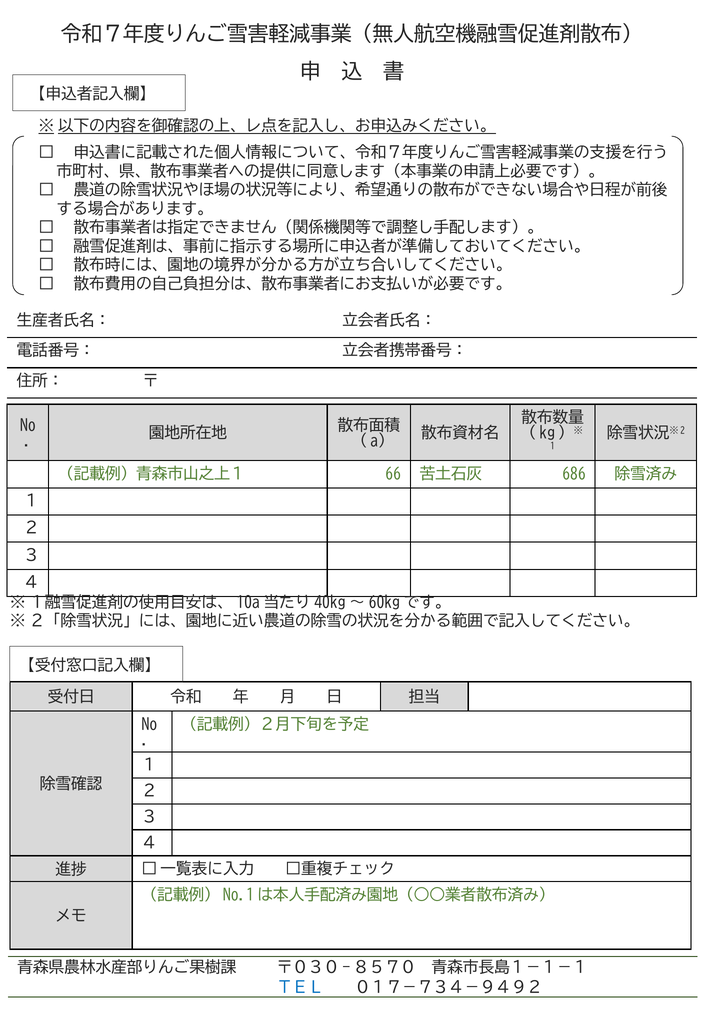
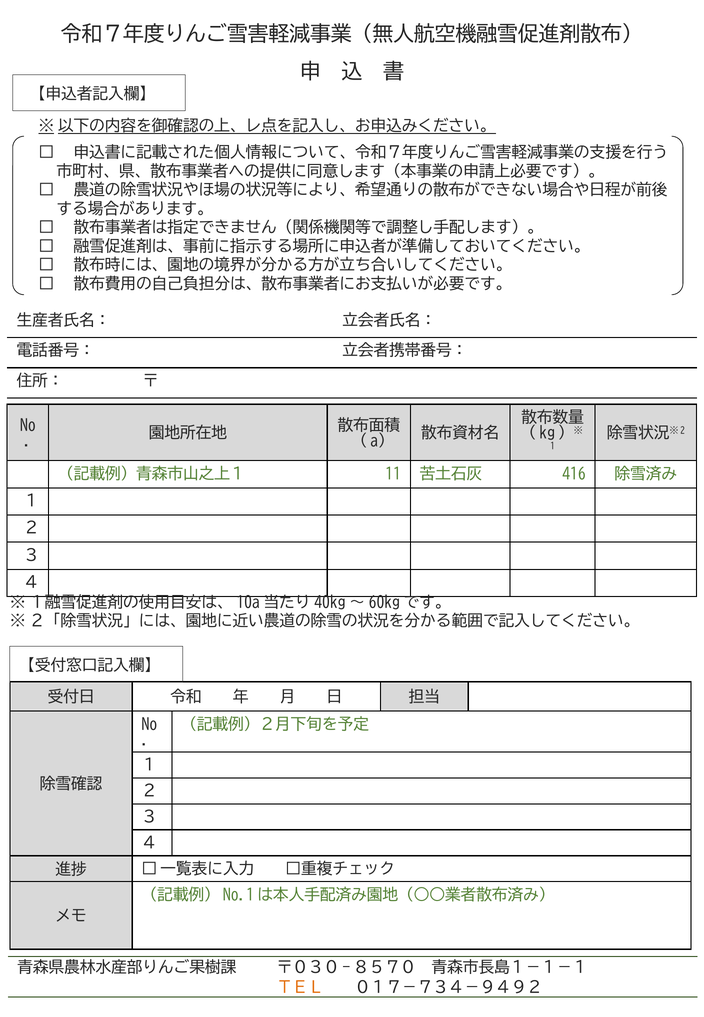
66: 66 -> 11 (393, 474)
686: 686 -> 416 (574, 474)
ＴＥＬ colour: blue -> orange (300, 987)
